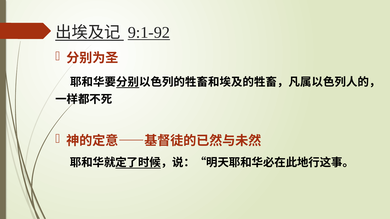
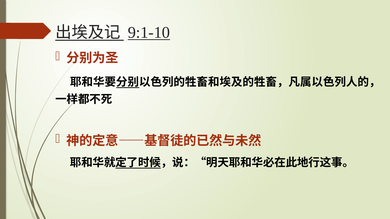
9:1-92: 9:1-92 -> 9:1-10 (149, 33)
